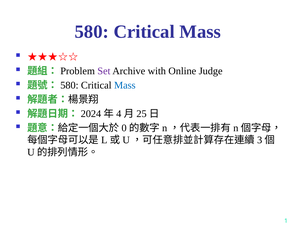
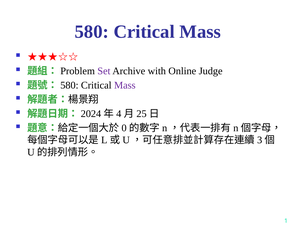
Mass colour: blue -> purple (125, 85)
